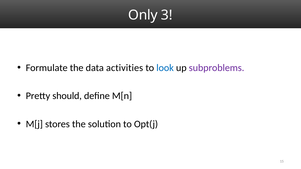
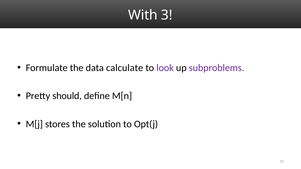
Only: Only -> With (143, 15)
activities: activities -> calculate (125, 68)
look colour: blue -> purple (165, 68)
